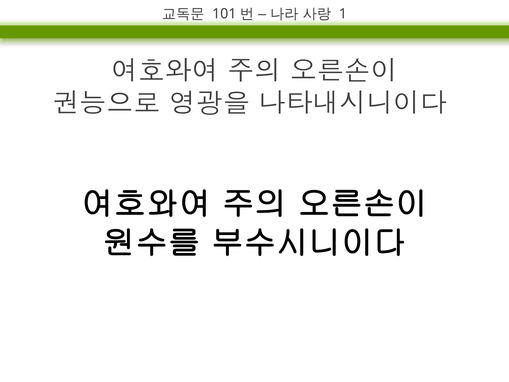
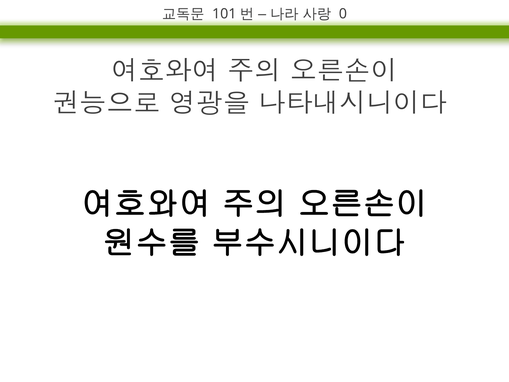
1: 1 -> 0 (343, 14)
